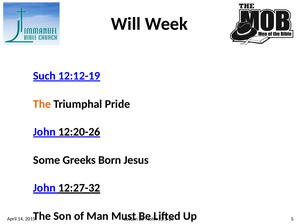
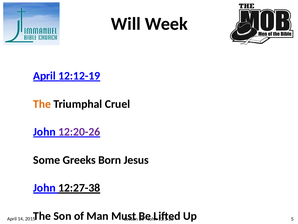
Such: Such -> April (44, 76)
Pride: Pride -> Cruel (117, 104)
12:20-26 colour: black -> purple (79, 132)
12:27-32: 12:27-32 -> 12:27-38 (79, 188)
